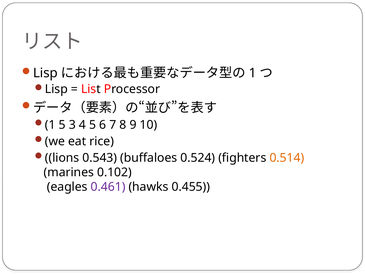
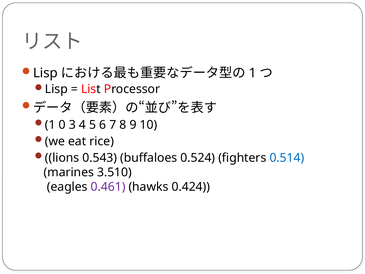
1 5: 5 -> 0 (62, 125)
0.514 colour: orange -> blue (287, 158)
0.102: 0.102 -> 3.510 (114, 172)
0.455: 0.455 -> 0.424 (191, 187)
